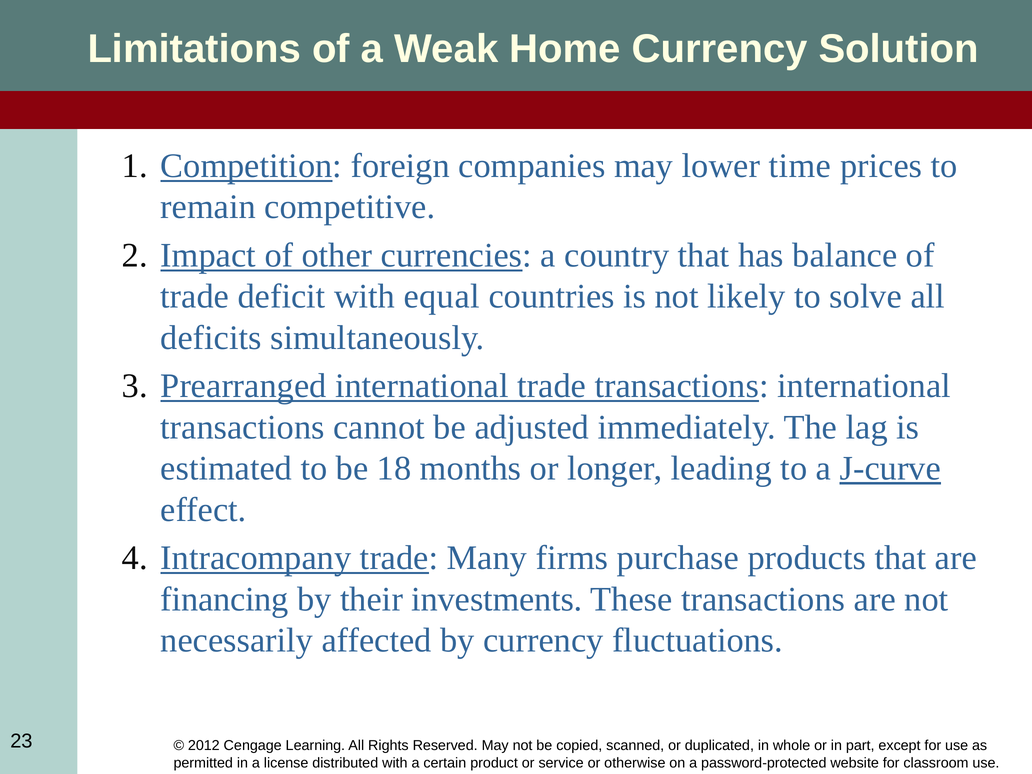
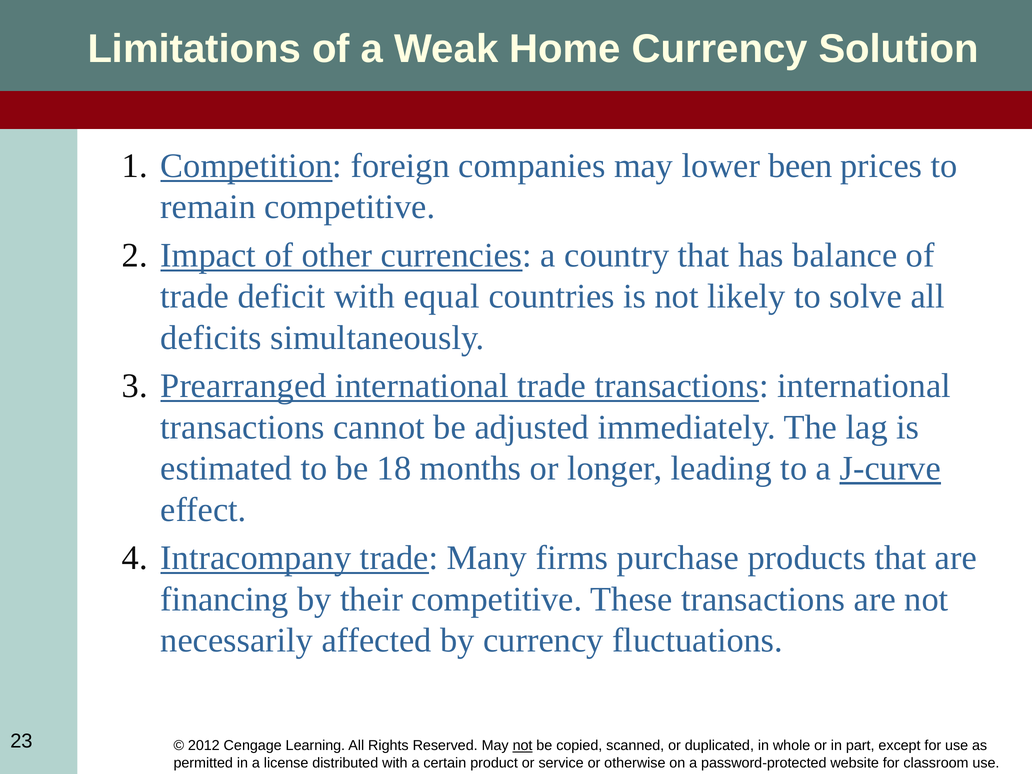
time: time -> been (800, 166)
their investments: investments -> competitive (497, 599)
not underline: none -> present (523, 746)
